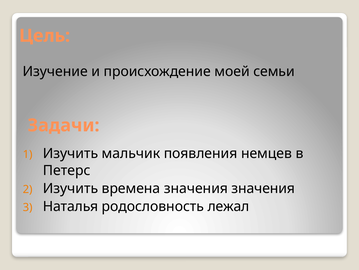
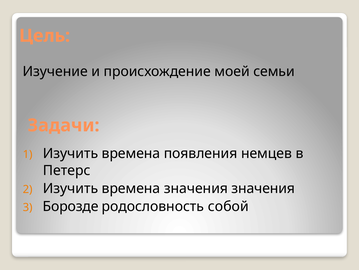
мальчик: мальчик -> времена (131, 153)
Наталья: Наталья -> Борозде (71, 206)
лежал: лежал -> собой (228, 206)
